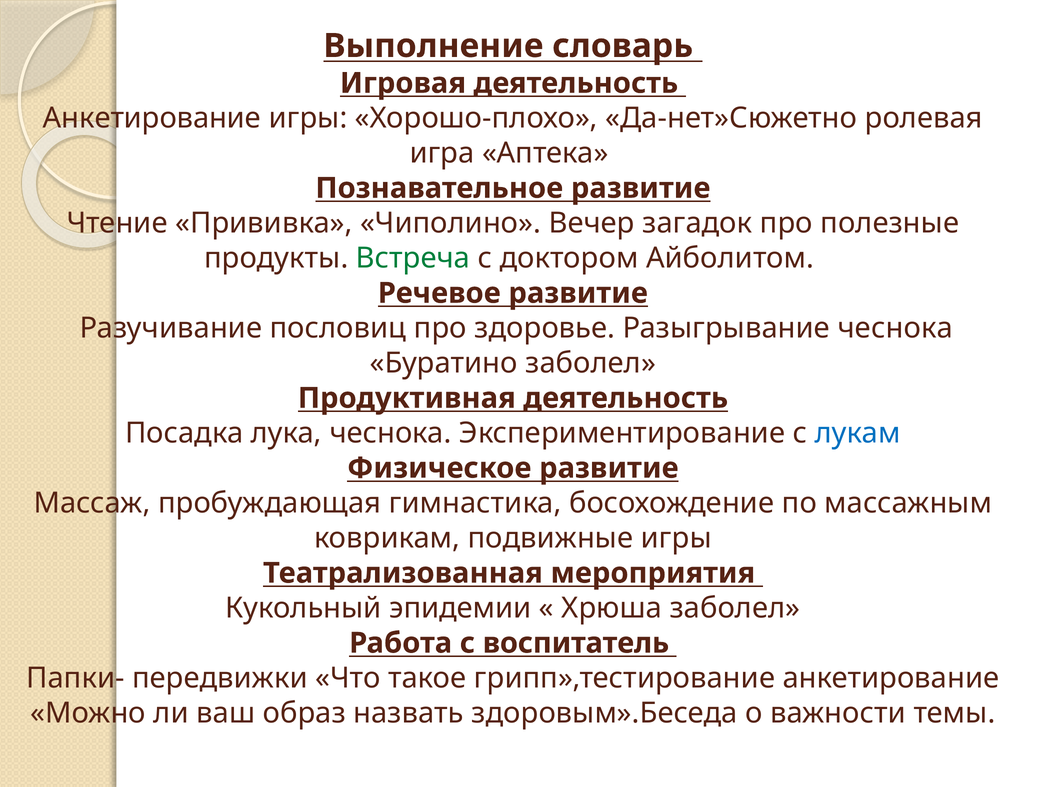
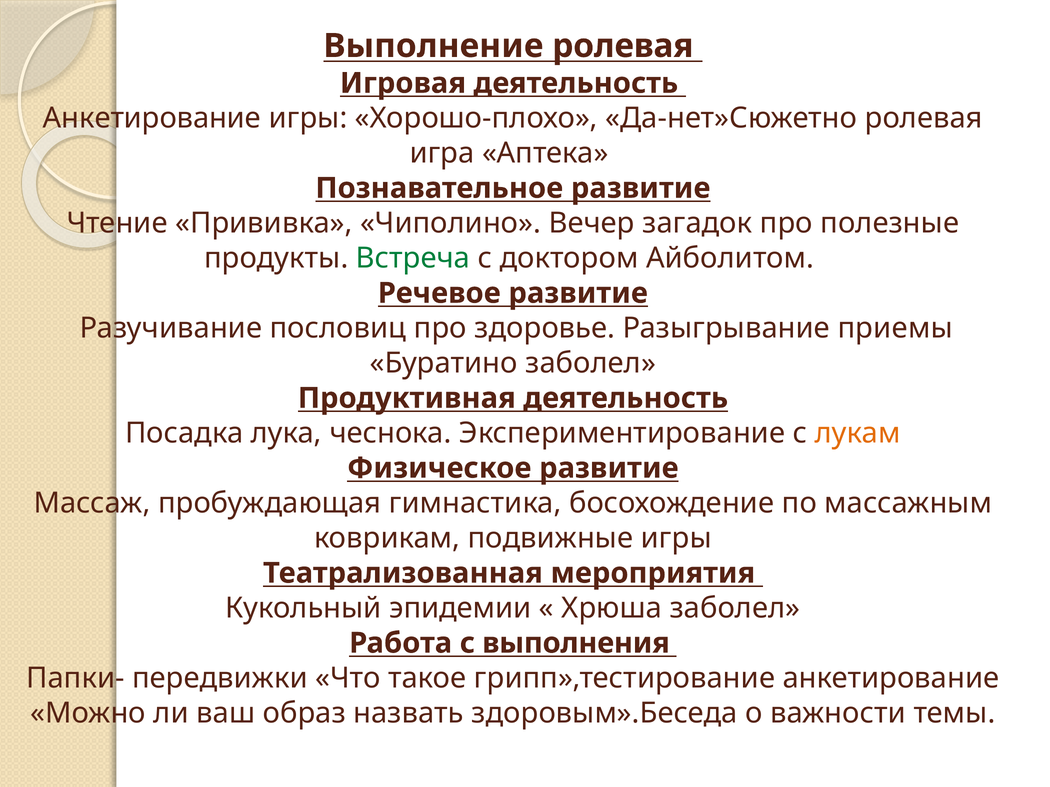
Выполнение словарь: словарь -> ролевая (623, 46)
Разыгрывание чеснока: чеснока -> приемы (895, 328)
лукам colour: blue -> orange (858, 433)
воспитатель: воспитатель -> выполнения (576, 643)
